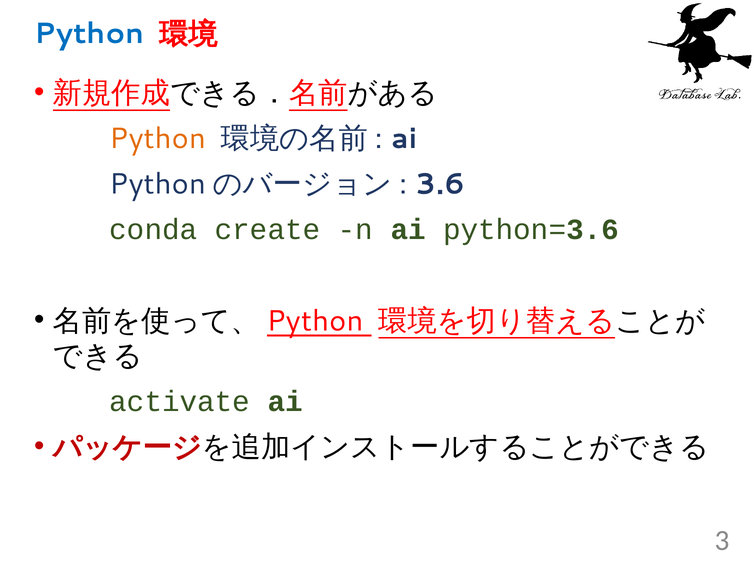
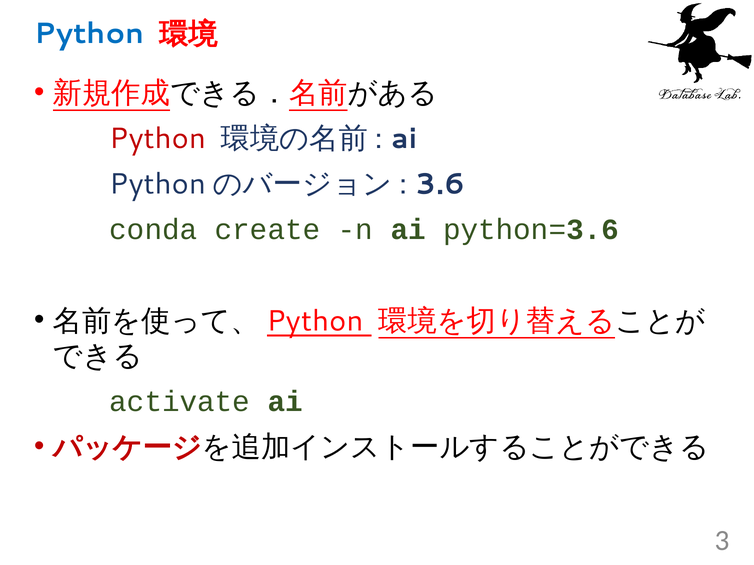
Python colour: orange -> red (158, 139)
